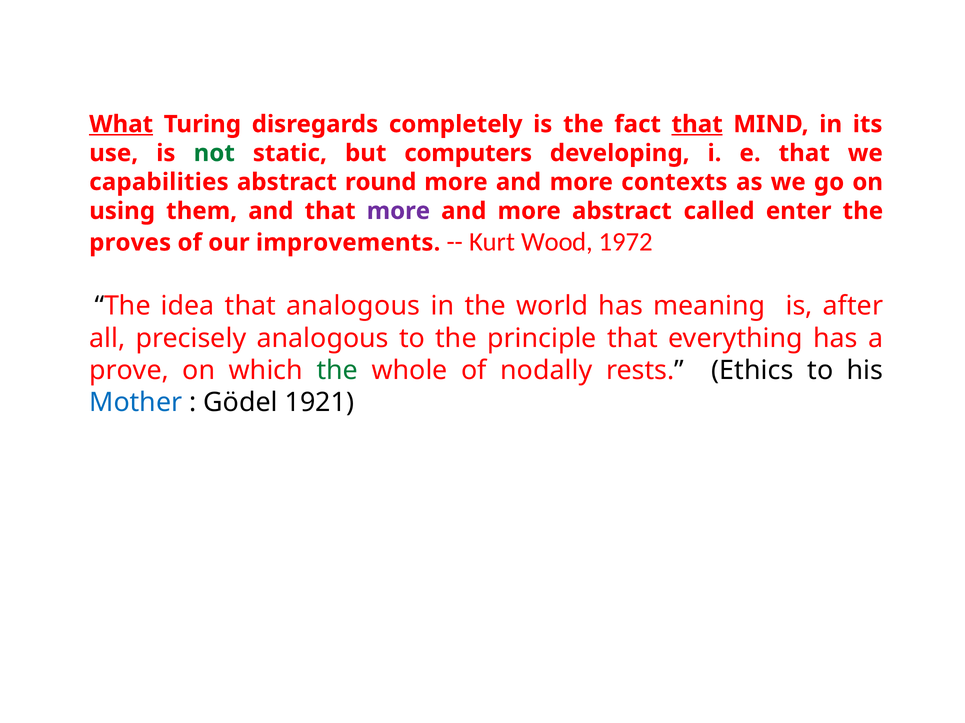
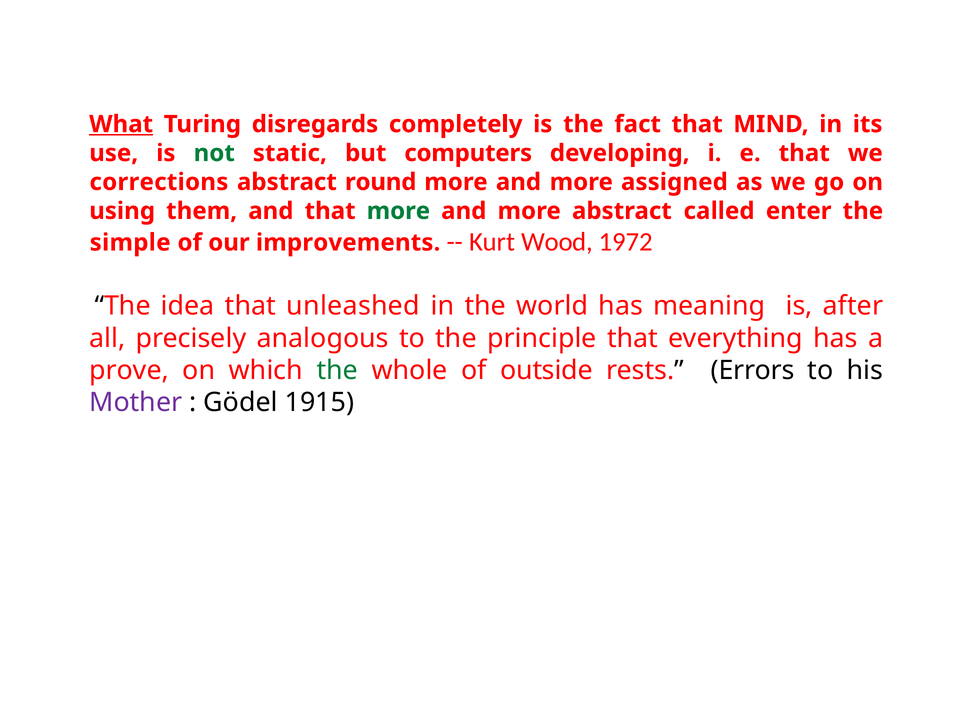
that underline: present -> none (697, 124)
capabilities: capabilities -> corrections (159, 182)
contexts: contexts -> assigned (674, 182)
more colour: purple -> green (398, 211)
proves: proves -> simple (130, 243)
that analogous: analogous -> unleashed (353, 306)
nodally: nodally -> outside (546, 371)
Ethics: Ethics -> Errors (753, 371)
Mother colour: blue -> purple (136, 403)
1921: 1921 -> 1915 (320, 403)
